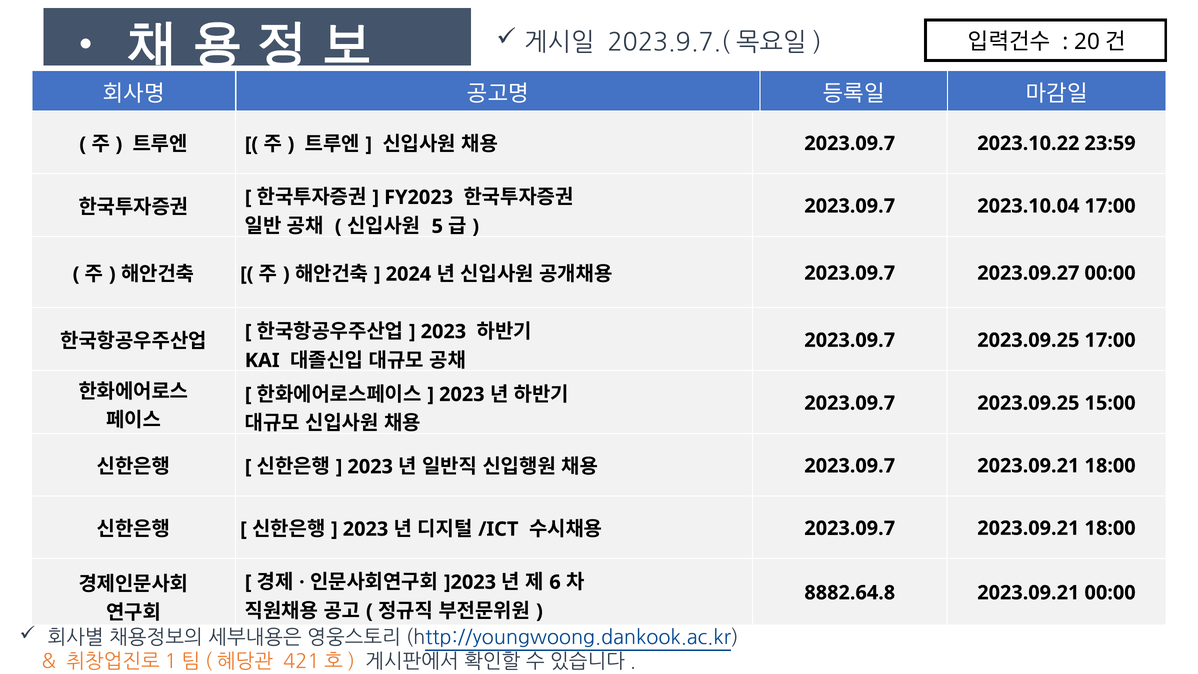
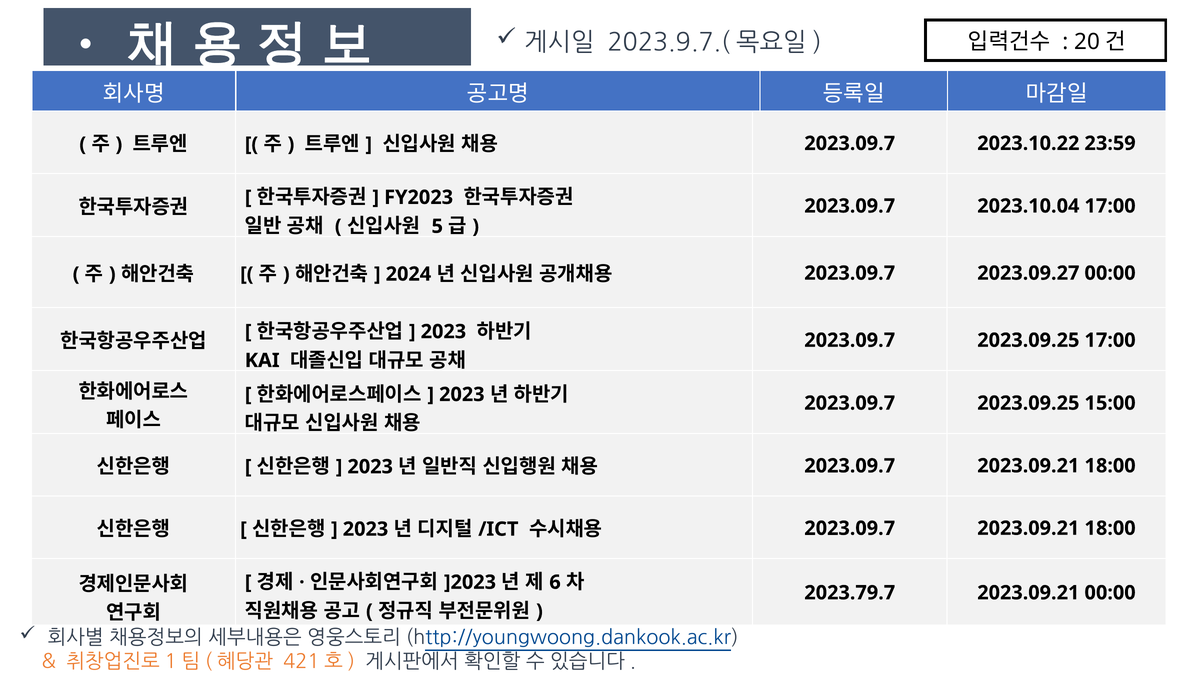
8882.64.8: 8882.64.8 -> 2023.79.7 (850, 593)
